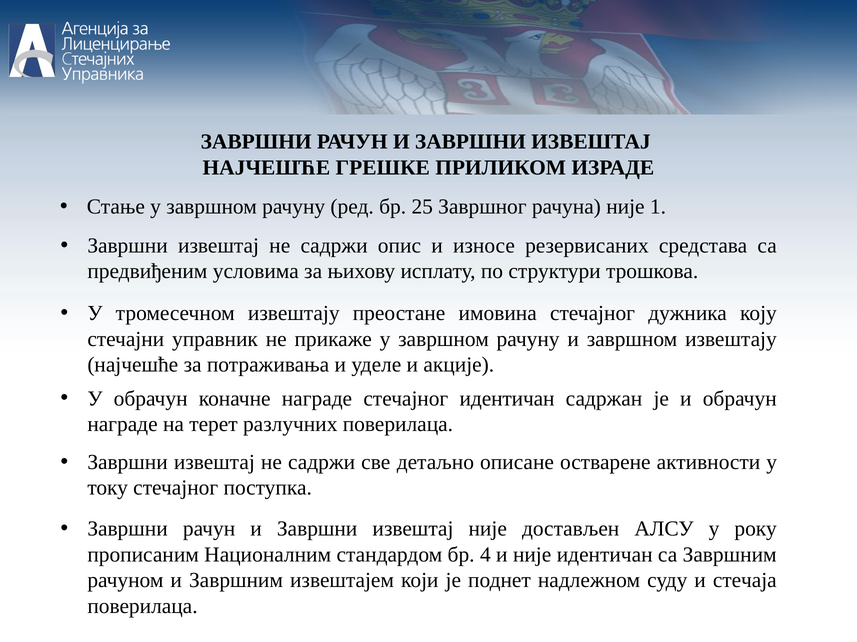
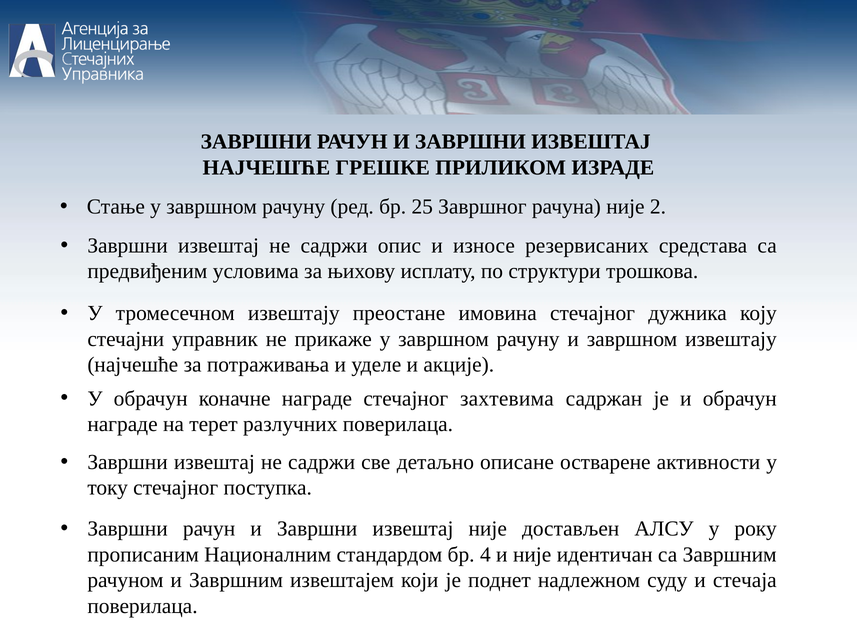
1: 1 -> 2 (658, 207)
стечајног идентичан: идентичан -> захтевима (507, 399)
